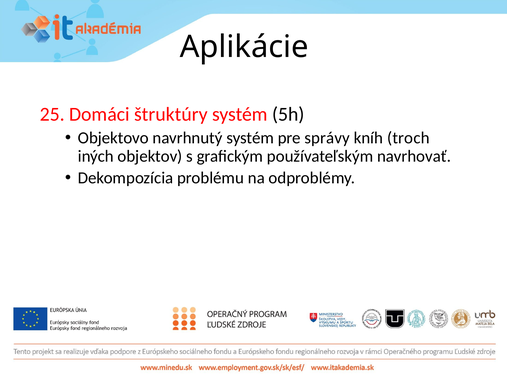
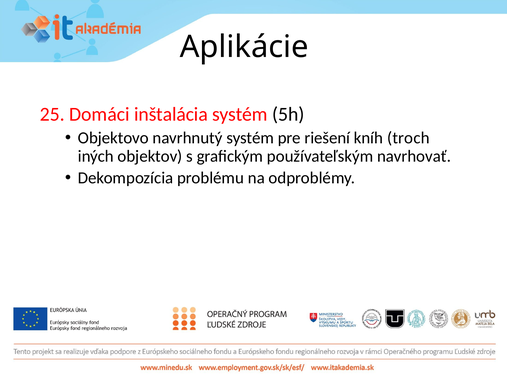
štruktúry: štruktúry -> inštalácia (171, 114)
správy: správy -> riešení (327, 138)
